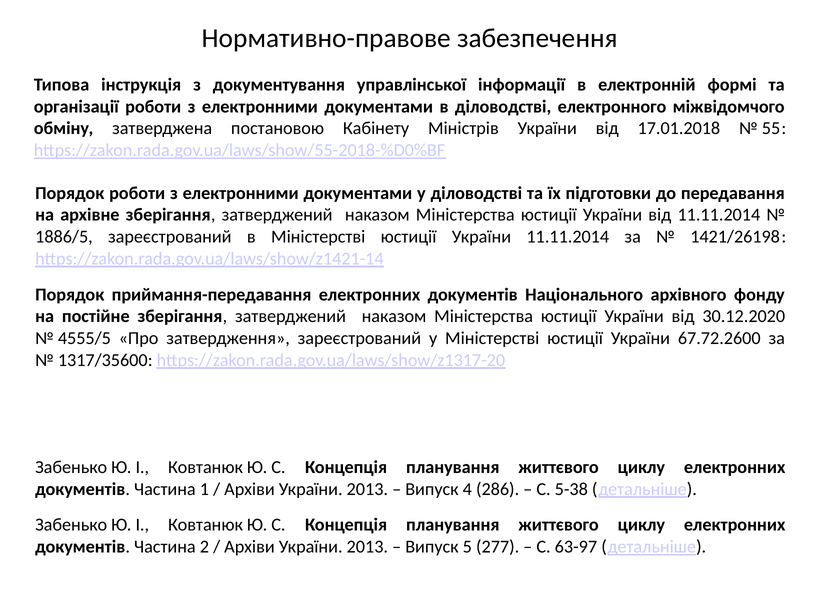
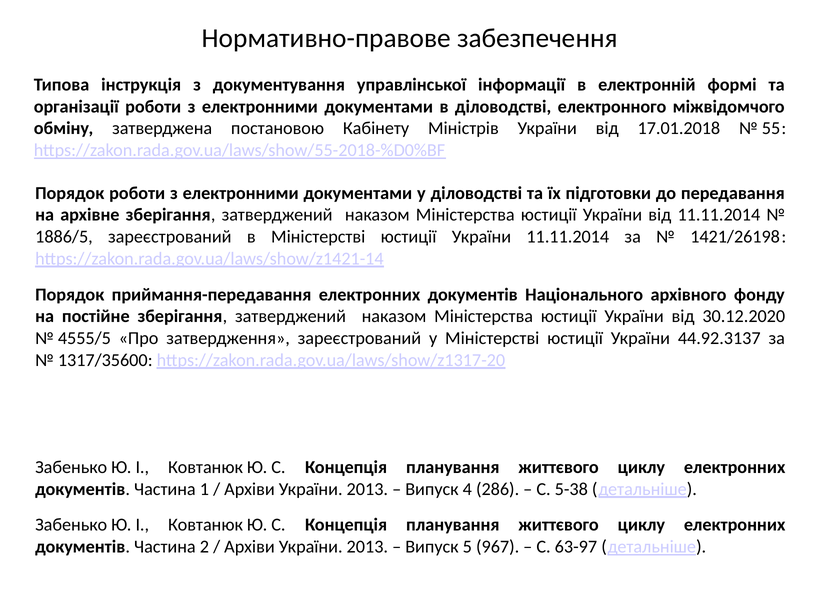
67.72.2600: 67.72.2600 -> 44.92.3137 (719, 338)
277: 277 -> 967 (498, 547)
